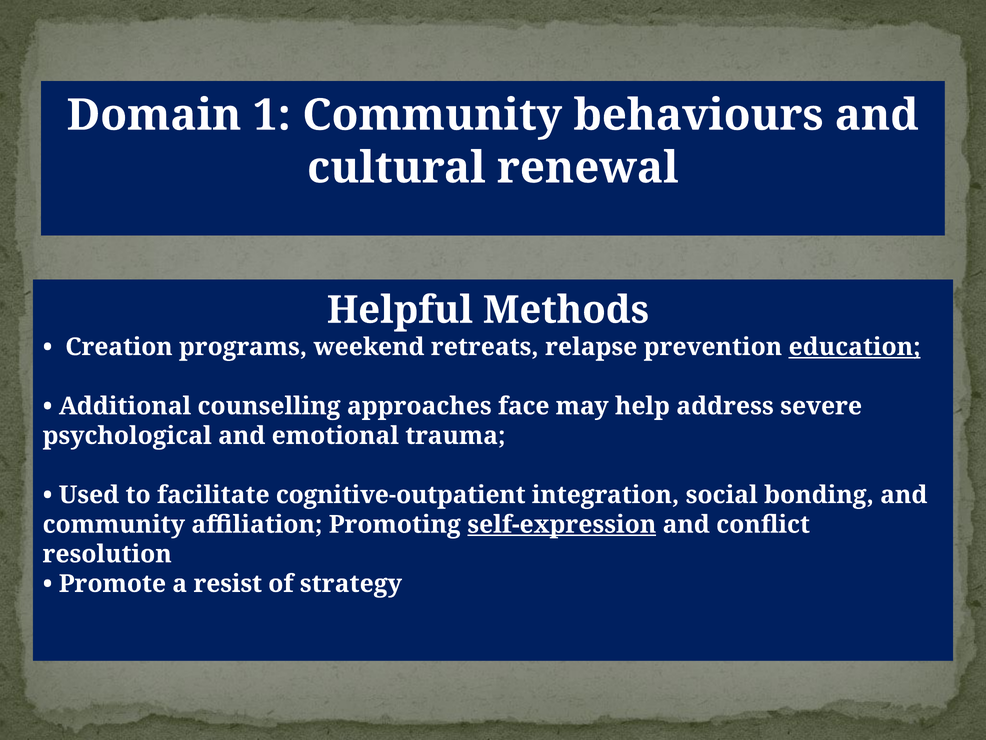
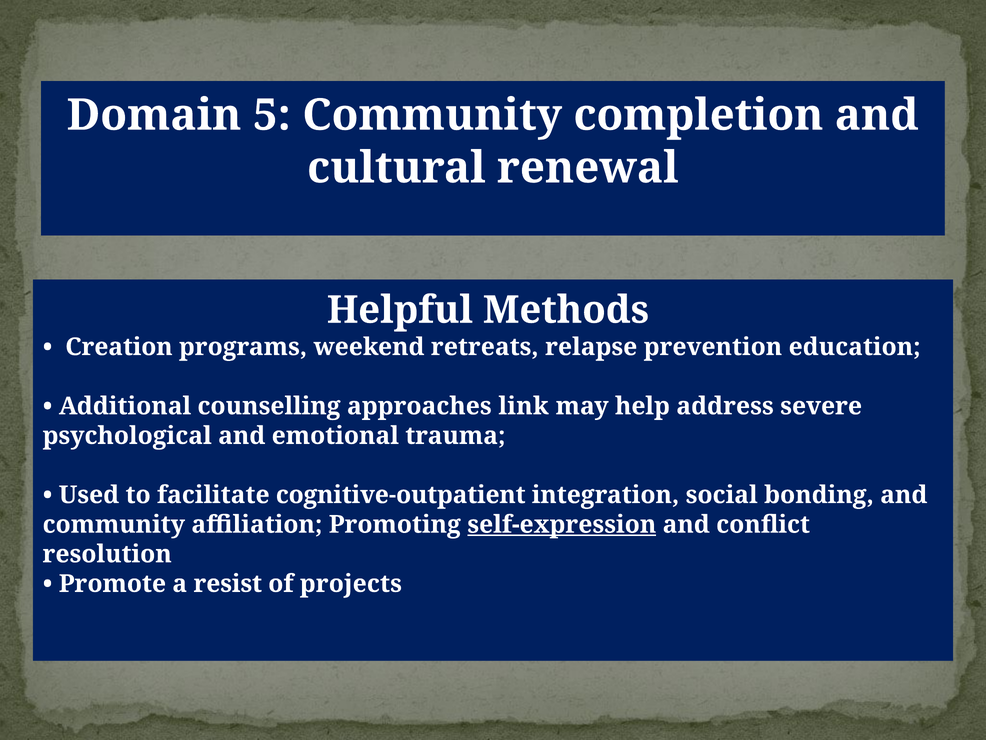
1: 1 -> 5 (272, 115)
behaviours: behaviours -> completion (698, 115)
education underline: present -> none (855, 347)
face: face -> link (524, 406)
strategy: strategy -> projects (351, 583)
